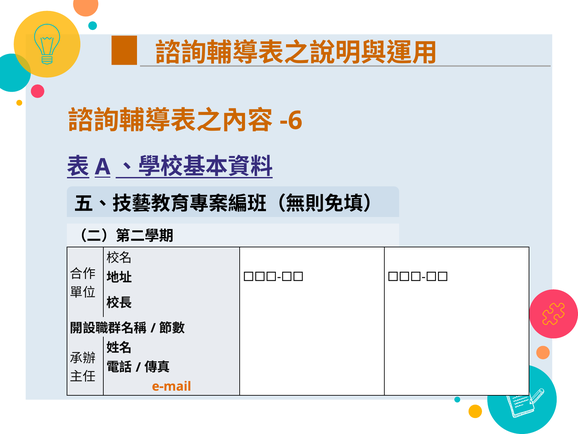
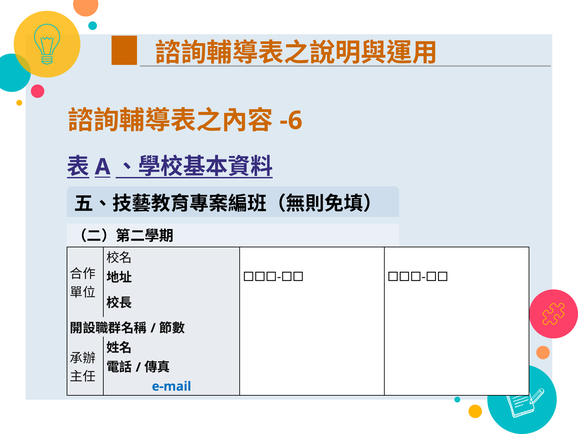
e-mail colour: orange -> blue (172, 386)
